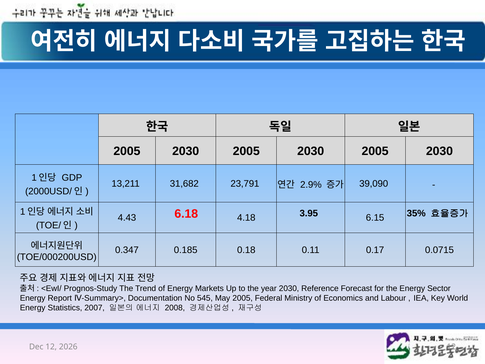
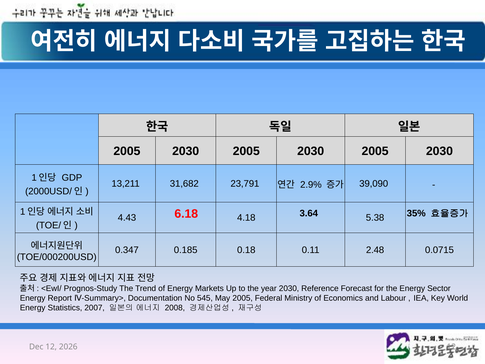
3.95: 3.95 -> 3.64 (309, 213)
6.15: 6.15 -> 5.38 (375, 218)
0.17: 0.17 -> 2.48 (375, 250)
